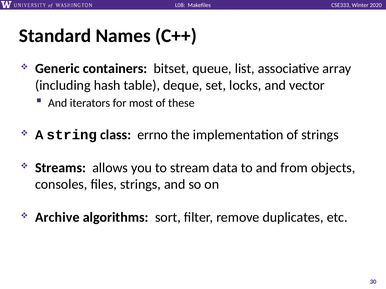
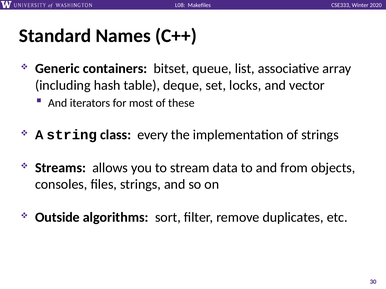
errno: errno -> every (153, 135)
Archive: Archive -> Outside (57, 218)
